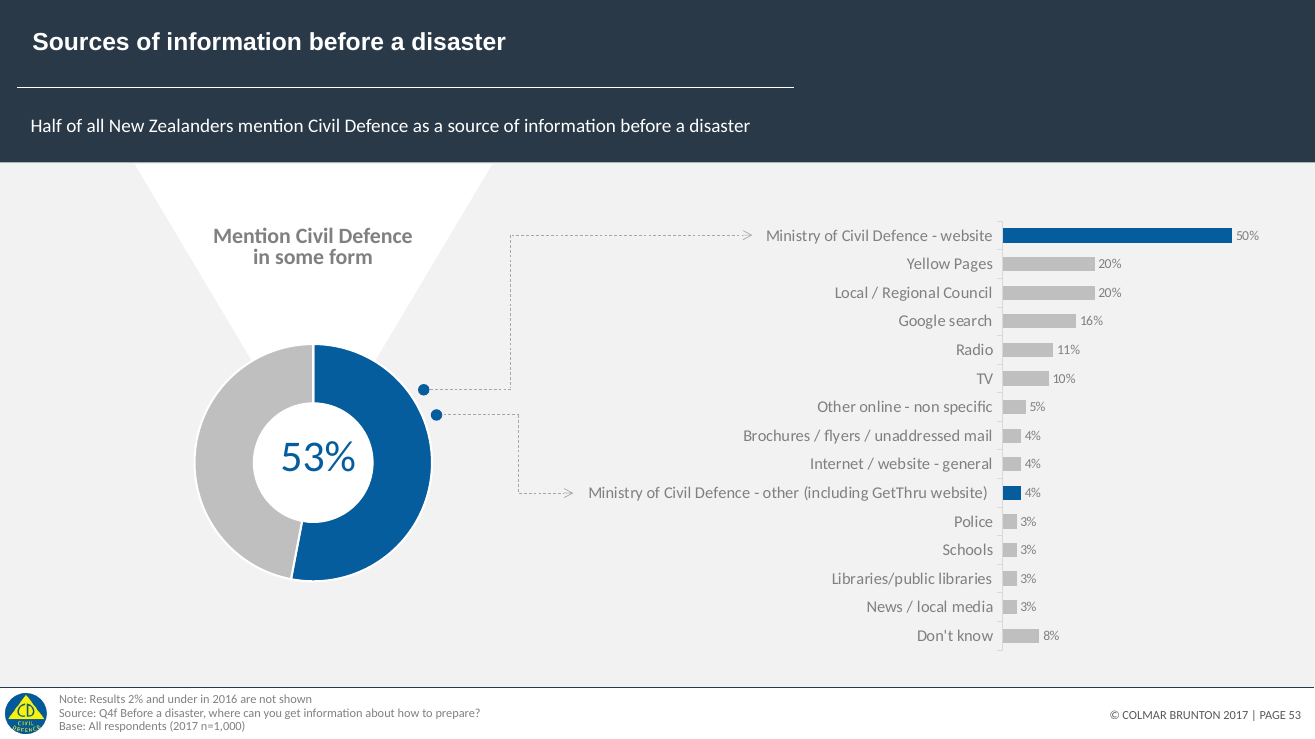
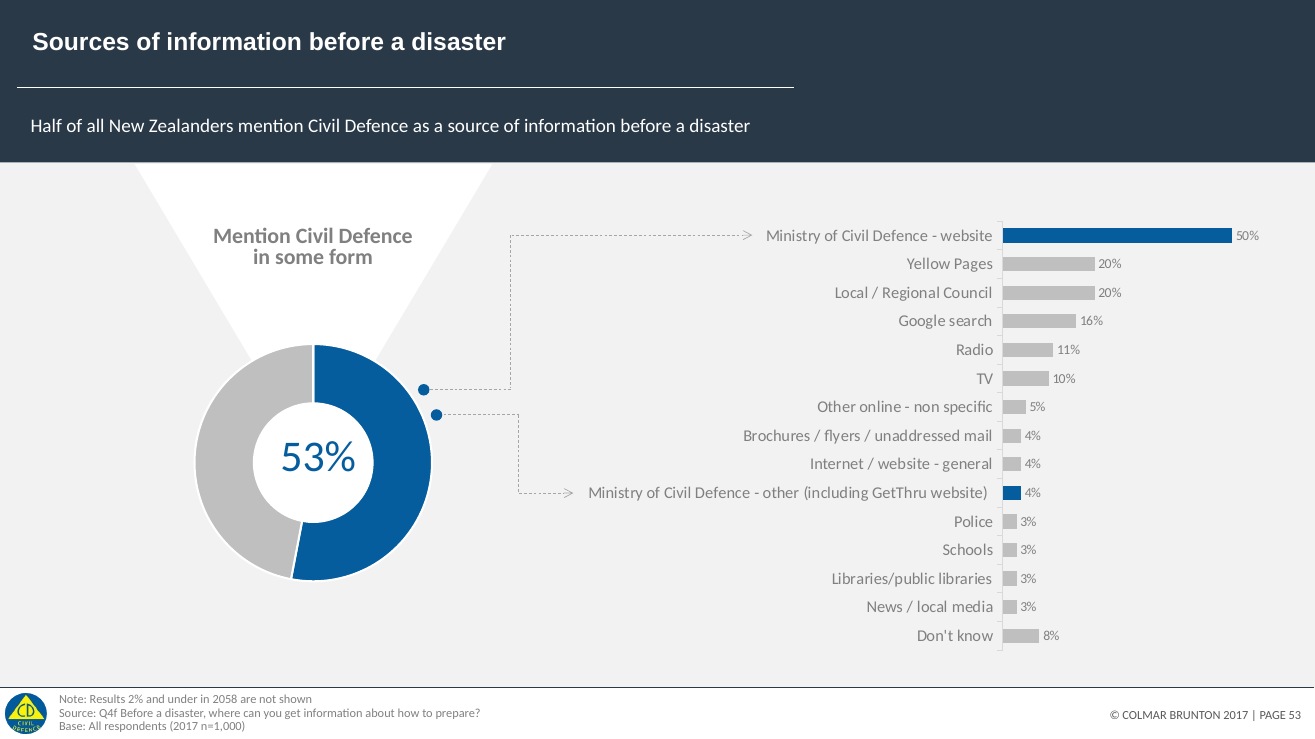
2016: 2016 -> 2058 (225, 700)
